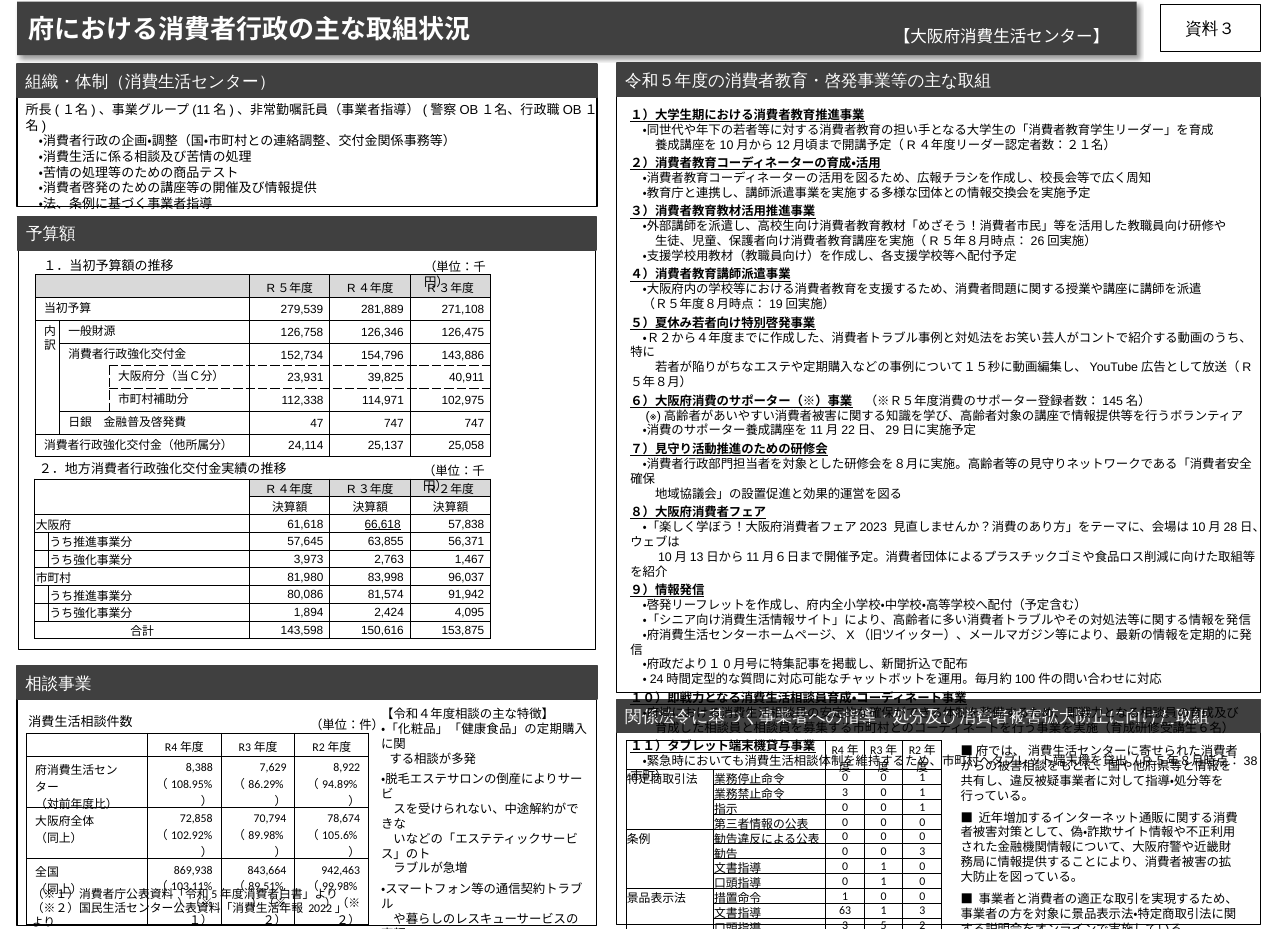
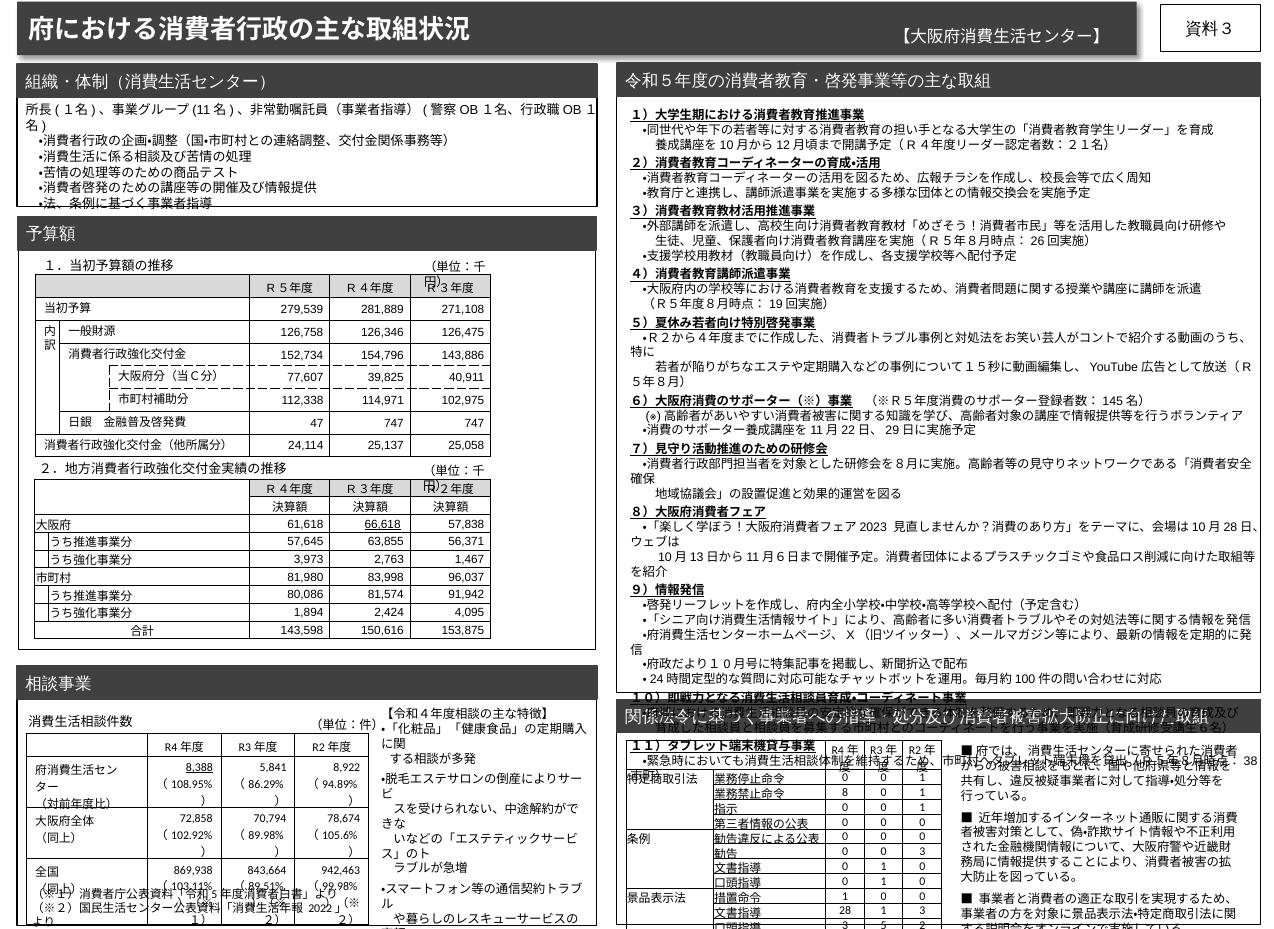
23,931: 23,931 -> 77,607 (305, 378)
8,388 underline: none -> present (199, 767)
7,629: 7,629 -> 5,841 (273, 767)
3: 3 -> 8 (845, 792)
63: 63 -> 28 (845, 911)
